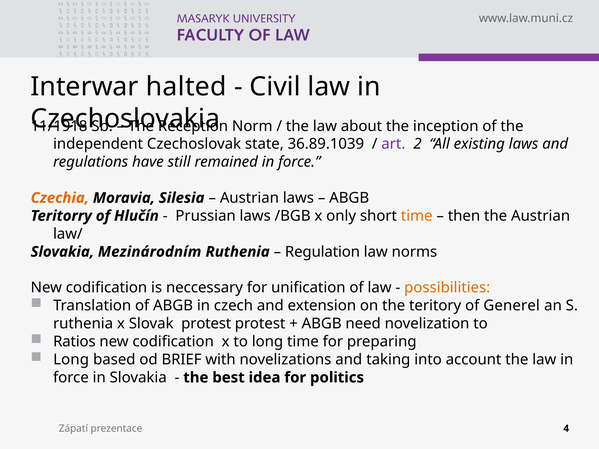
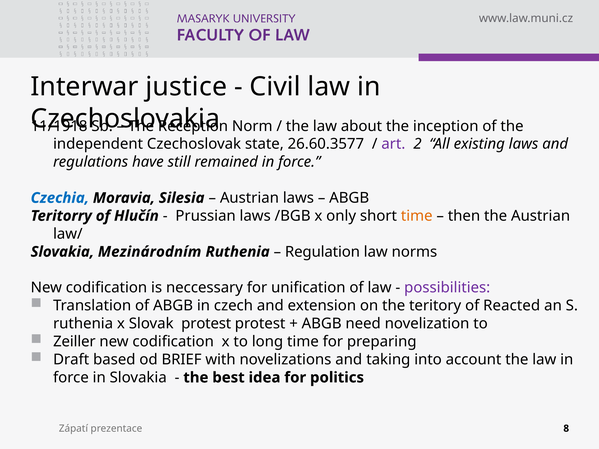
halted: halted -> justice (186, 87)
36.89.1039: 36.89.1039 -> 26.60.3577 (326, 144)
Czechia colour: orange -> blue (60, 198)
possibilities colour: orange -> purple (447, 288)
Generel: Generel -> Reacted (512, 306)
Ratios: Ratios -> Zeiller (74, 342)
Long: Long -> Draft (71, 360)
4: 4 -> 8 (566, 429)
